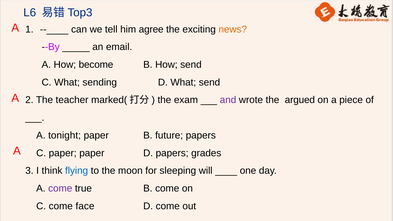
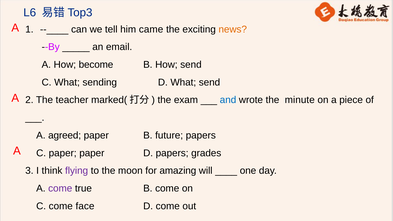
agree: agree -> came (151, 29)
and colour: purple -> blue (228, 100)
argued: argued -> minute (300, 100)
tonight: tonight -> agreed (65, 135)
flying colour: blue -> purple (77, 171)
sleeping: sleeping -> amazing (178, 171)
